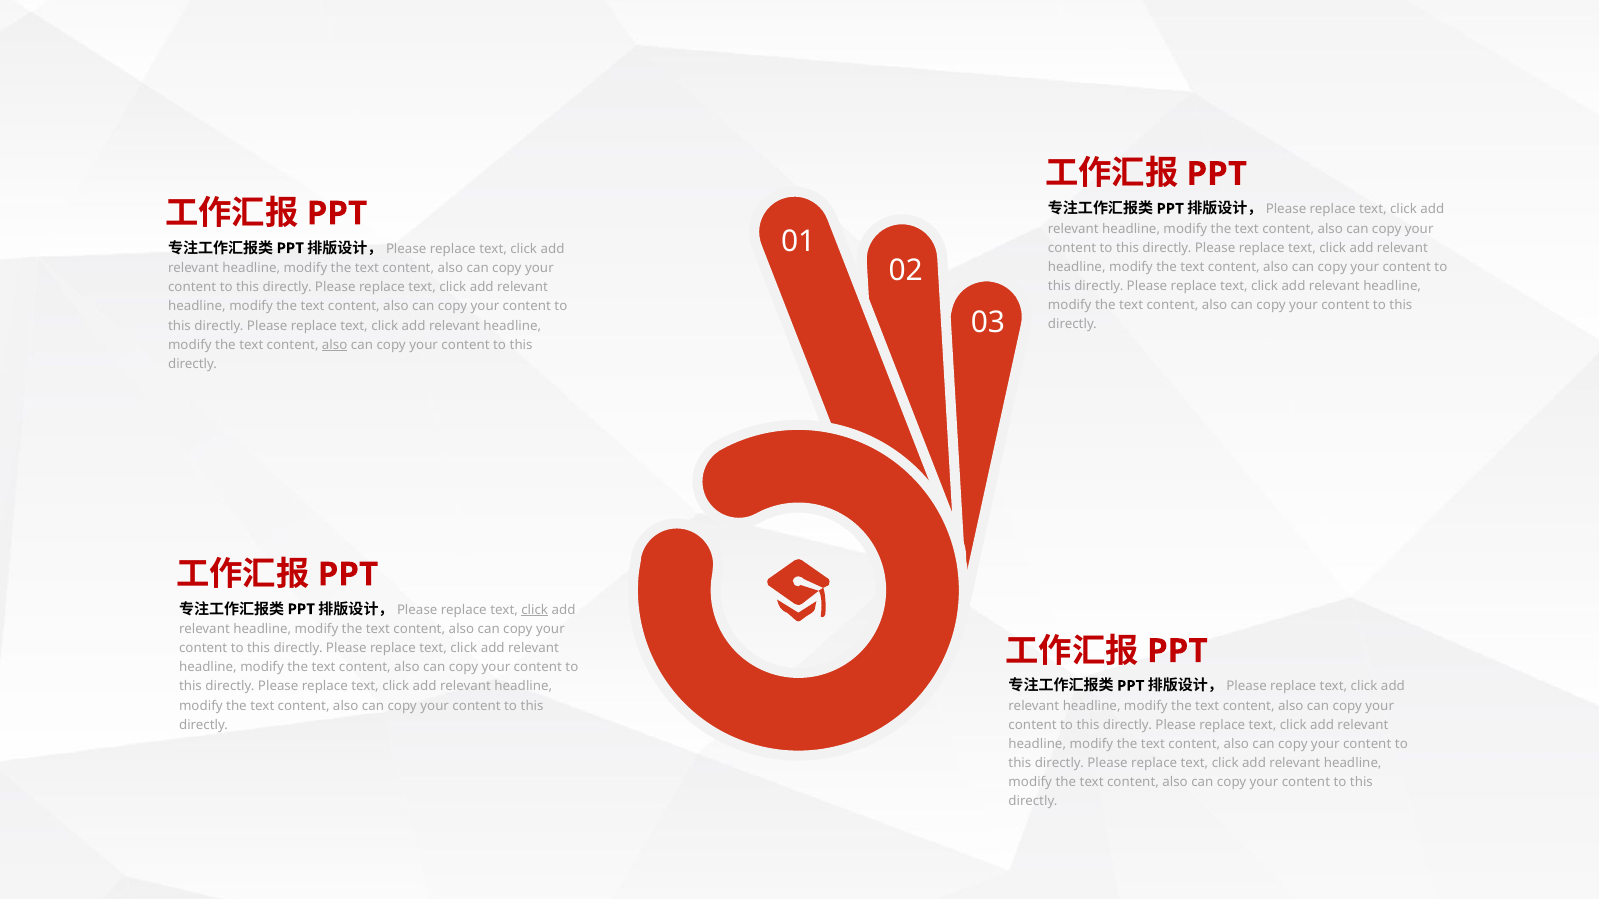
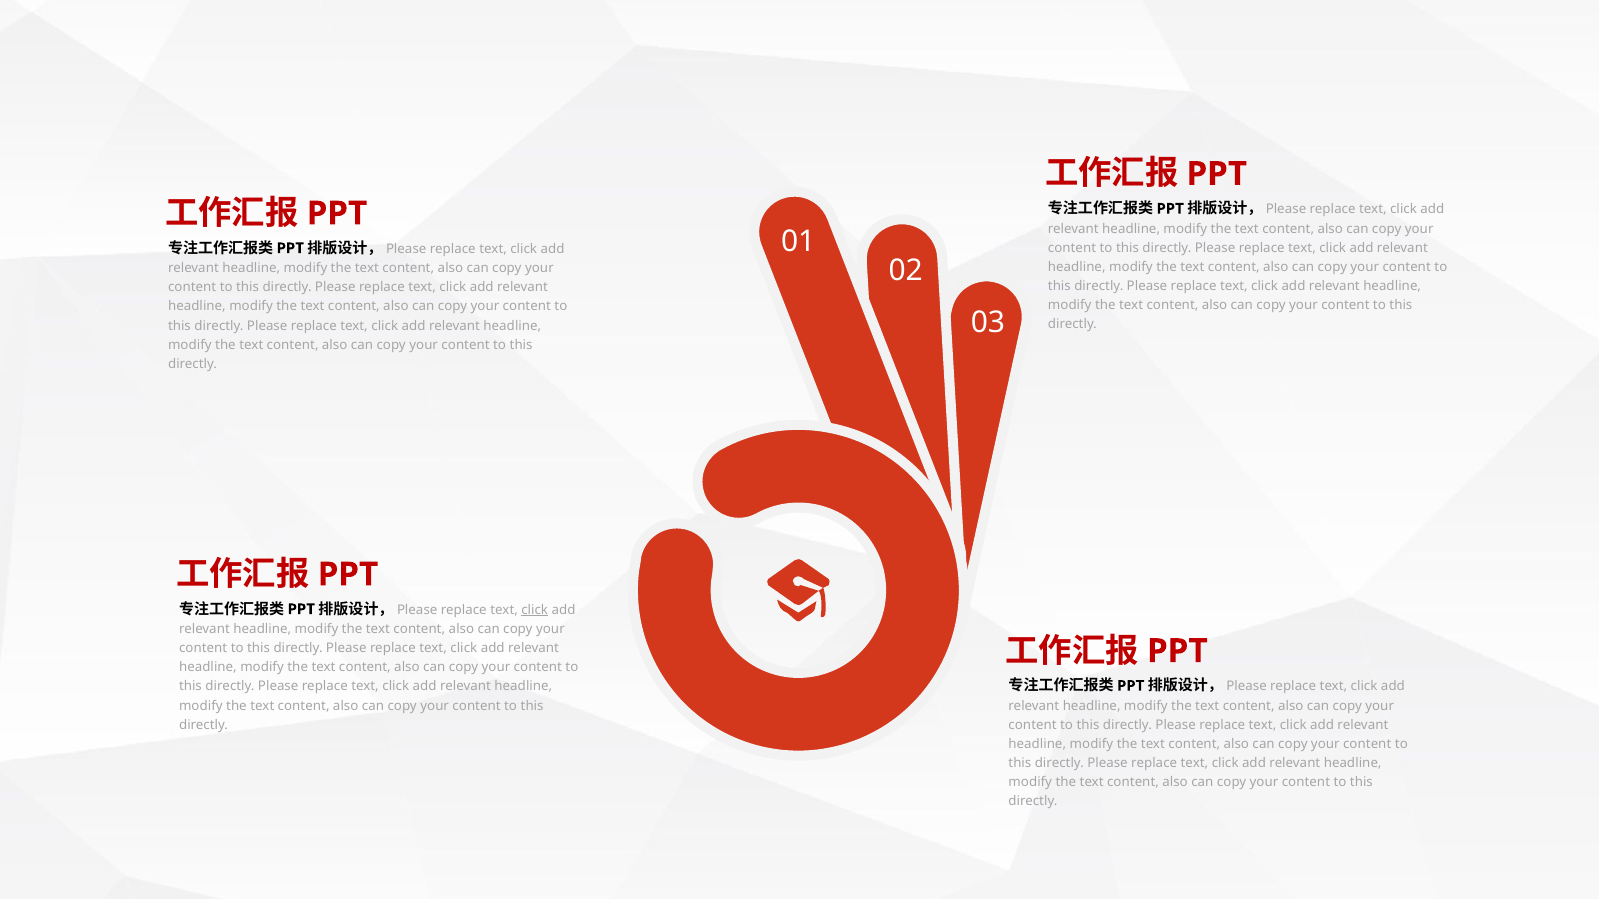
also underline: present -> none (335, 345)
